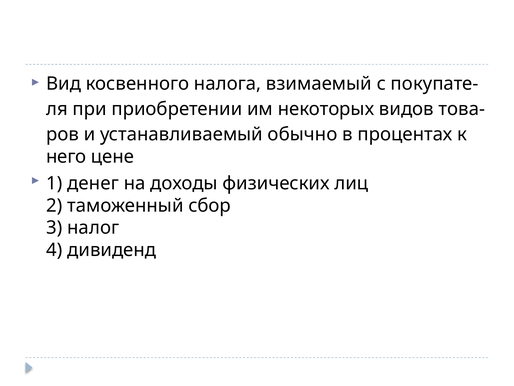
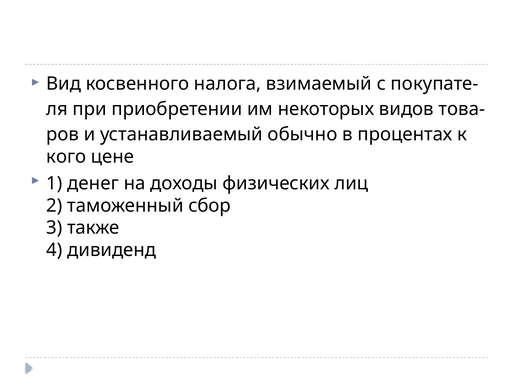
него: него -> кого (66, 156)
налог: налог -> также (93, 228)
